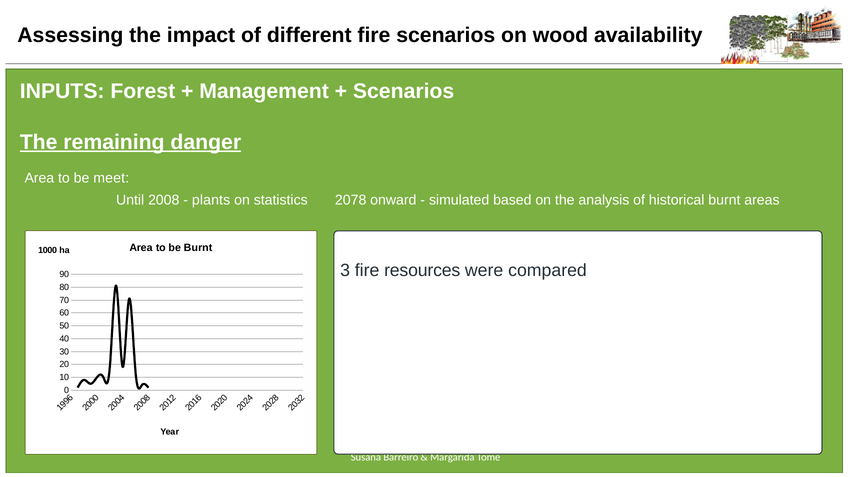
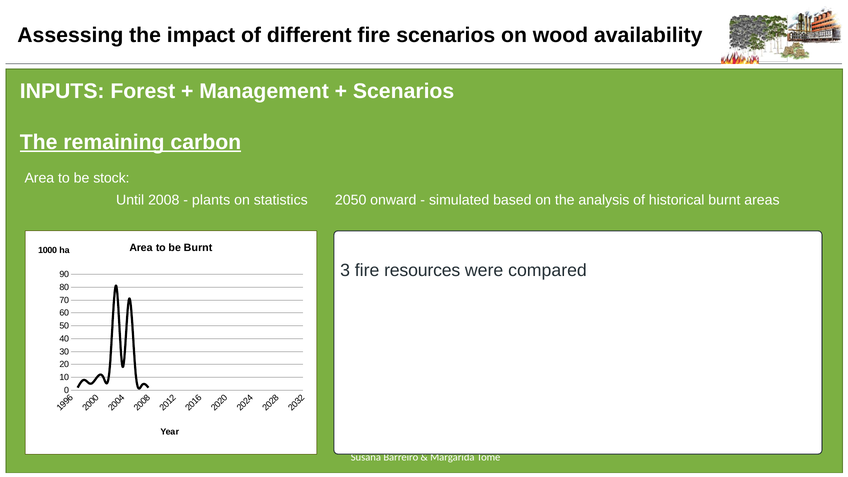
danger: danger -> carbon (206, 142)
meet: meet -> stock (111, 178)
2078: 2078 -> 2050 (351, 200)
